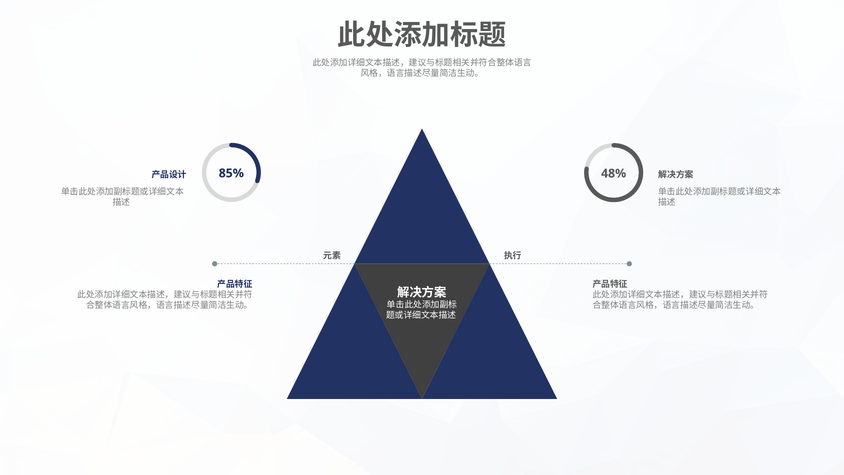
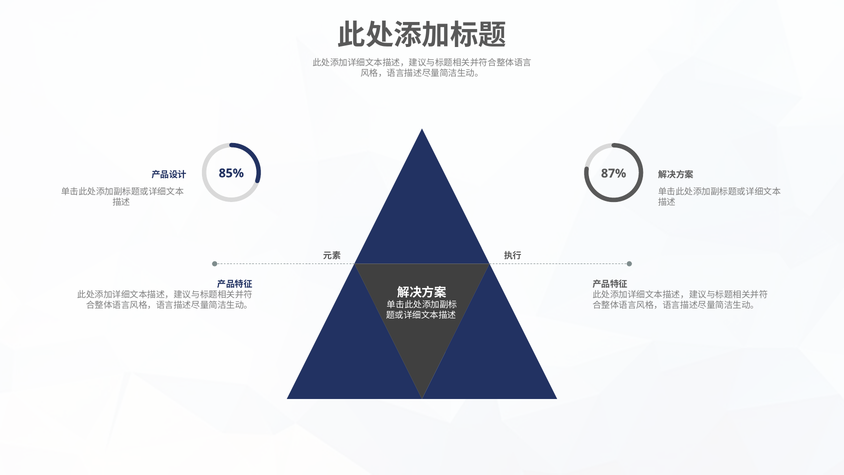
48%: 48% -> 87% (614, 173)
